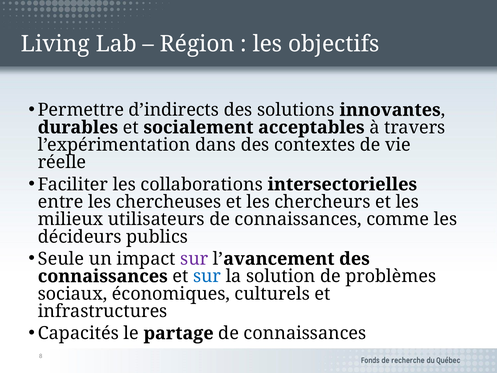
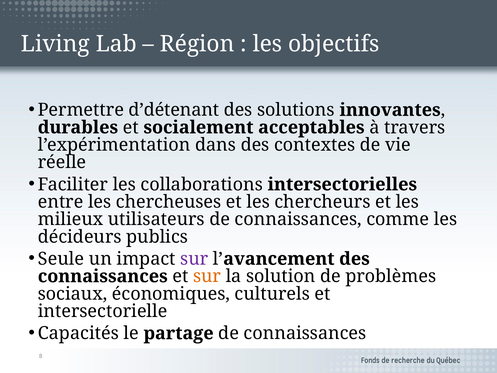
d’indirects: d’indirects -> d’détenant (174, 110)
sur colour: blue -> orange (207, 276)
infrastructures: infrastructures -> intersectorielle (103, 311)
